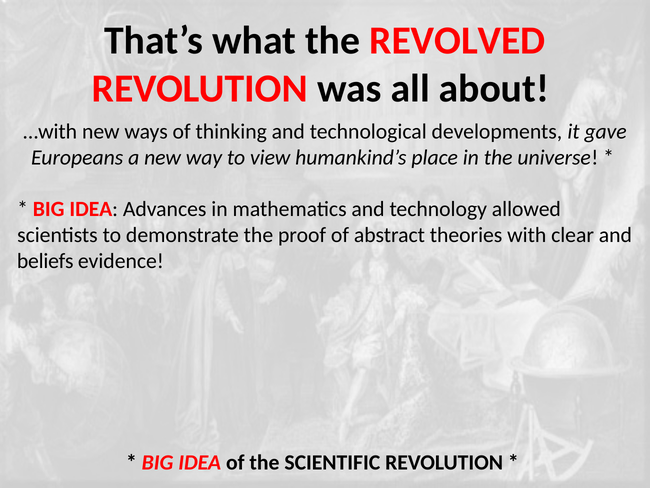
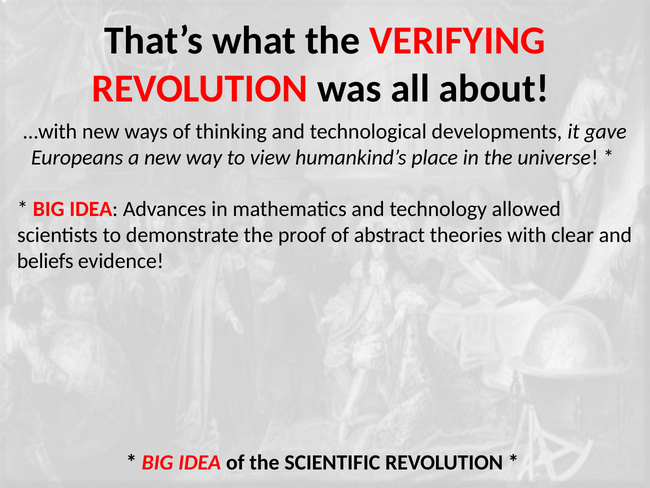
REVOLVED: REVOLVED -> VERIFYING (457, 41)
